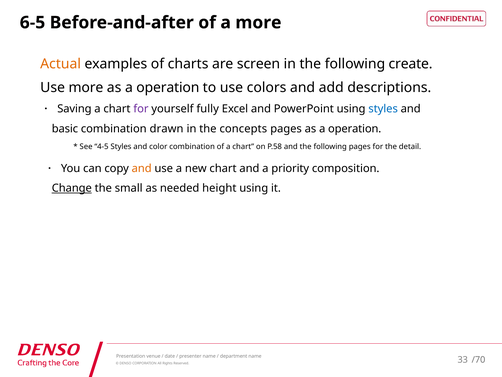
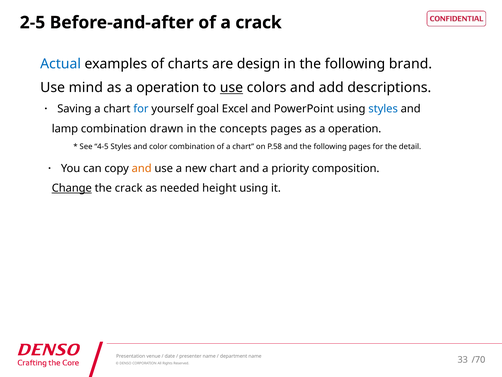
6‐5: 6‐5 -> 2‐5 (32, 23)
a more: more -> crack (258, 23)
Actual colour: orange -> blue (61, 64)
screen: screen -> design (259, 64)
create: create -> brand (410, 64)
Use more: more -> mind (86, 88)
use underline: none -> present (231, 88)
for colour: purple -> blue (141, 109)
fully: fully -> goal (208, 109)
basic: basic -> lamp (65, 129)
the small: small -> crack (129, 188)
